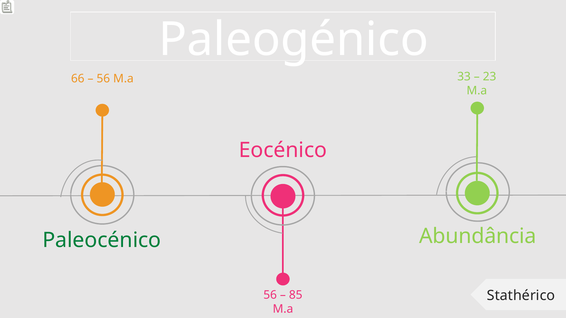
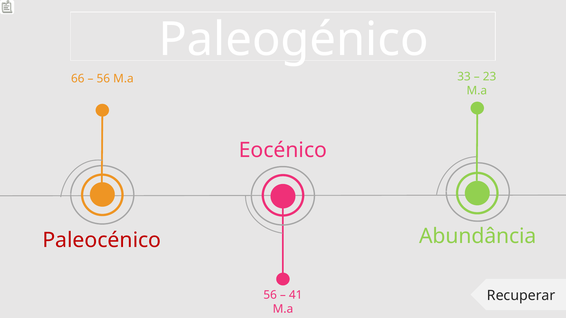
Paleocénico colour: green -> red (102, 241)
Stathérico: Stathérico -> Recuperar (521, 296)
85: 85 -> 41 (296, 295)
